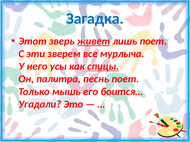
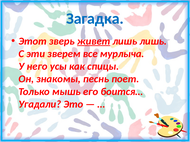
лишь поет: поет -> лишь (153, 41)
спицы underline: present -> none (103, 67)
палитра: палитра -> знакомы (59, 79)
